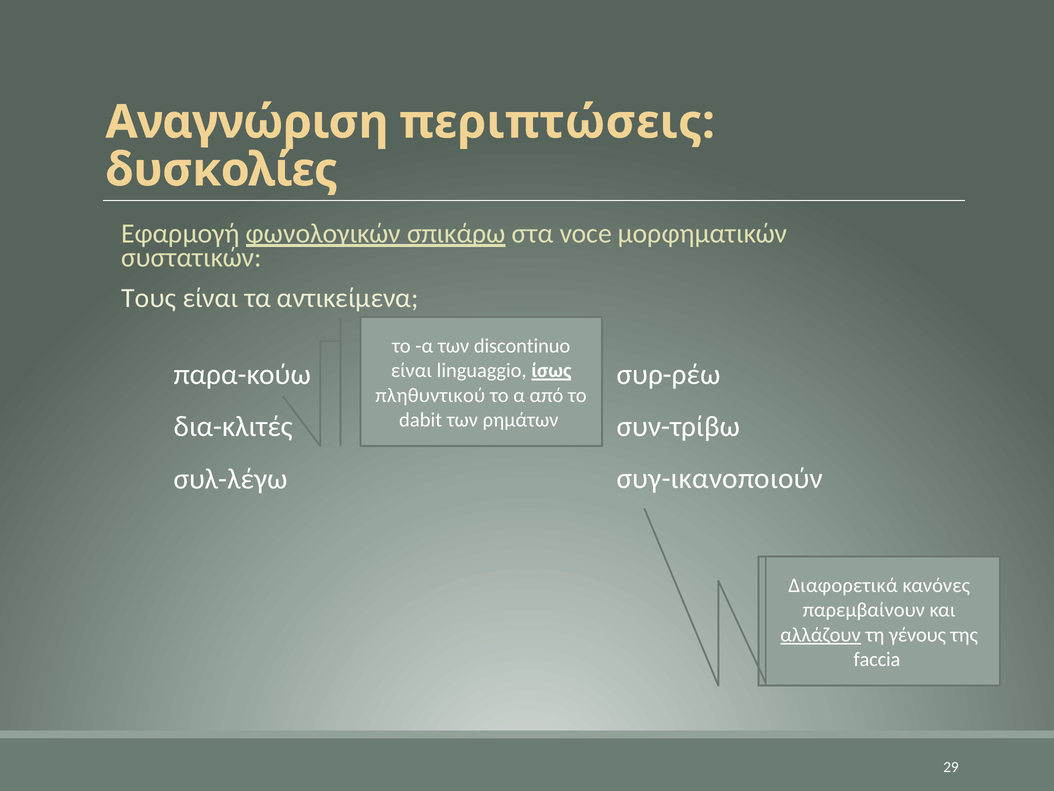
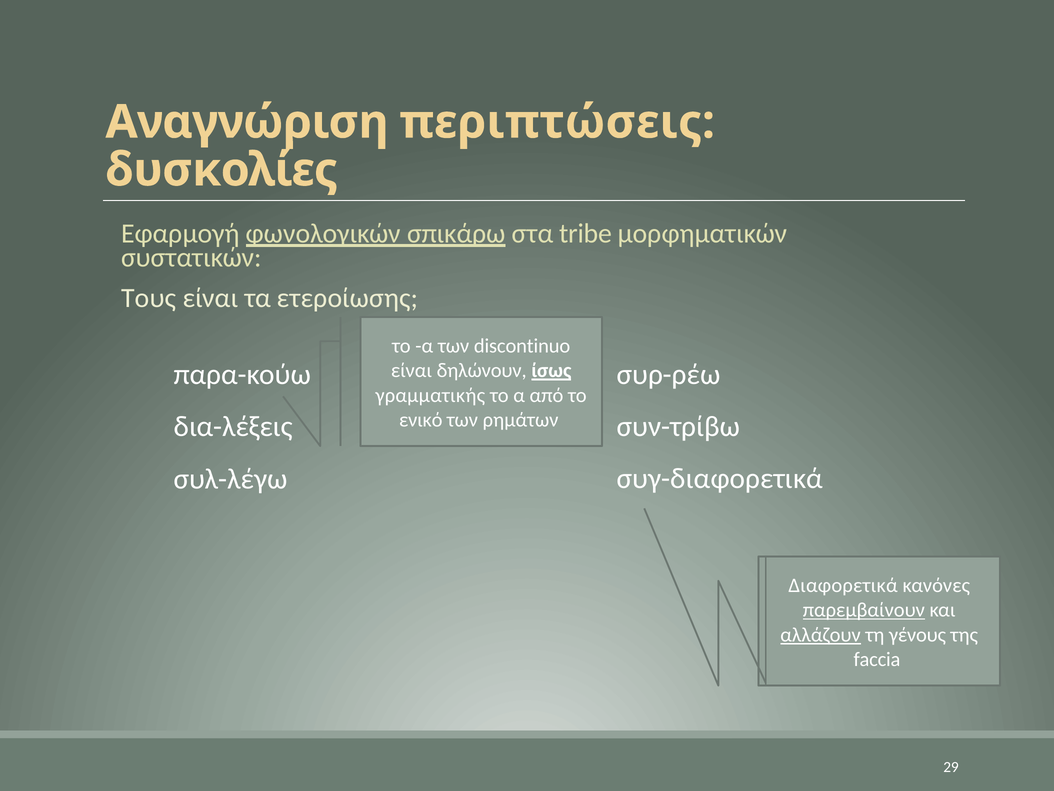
voce: voce -> tribe (586, 233)
αντικείμενα: αντικείμενα -> ετεροίωσης (348, 298)
linguaggio: linguaggio -> δηλώνουν (482, 370)
πληθυντικού: πληθυντικού -> γραμματικής (430, 395)
dabit: dabit -> ενικό (421, 420)
δια-κλιτές: δια-κλιτές -> δια-λέξεις (233, 426)
συγ-ικανοποιούν: συγ-ικανοποιούν -> συγ-διαφορετικά (720, 478)
παρεμβαίνουν underline: none -> present (864, 610)
